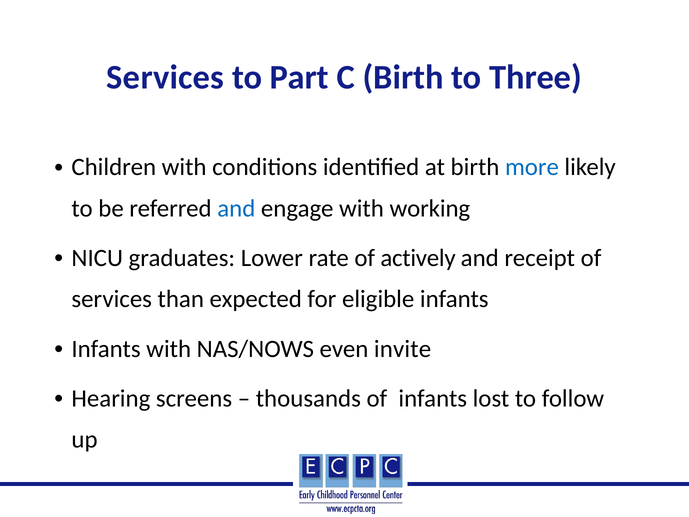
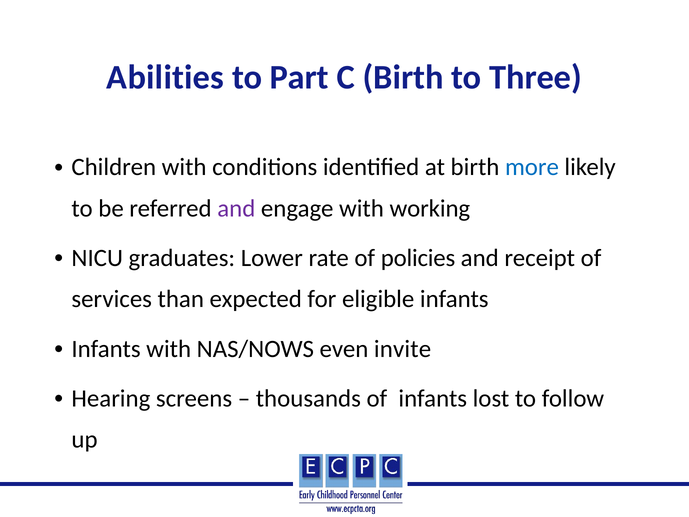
Services: Services -> Abilities (165, 77)
and colour: blue -> purple (236, 208)
actively: actively -> policies (418, 258)
